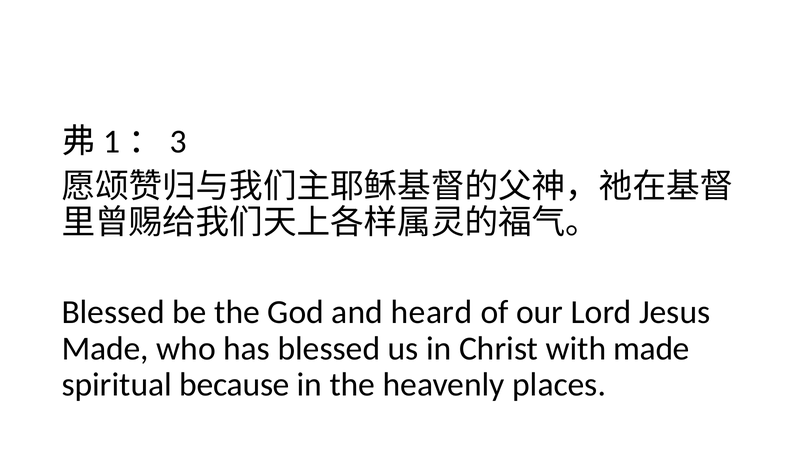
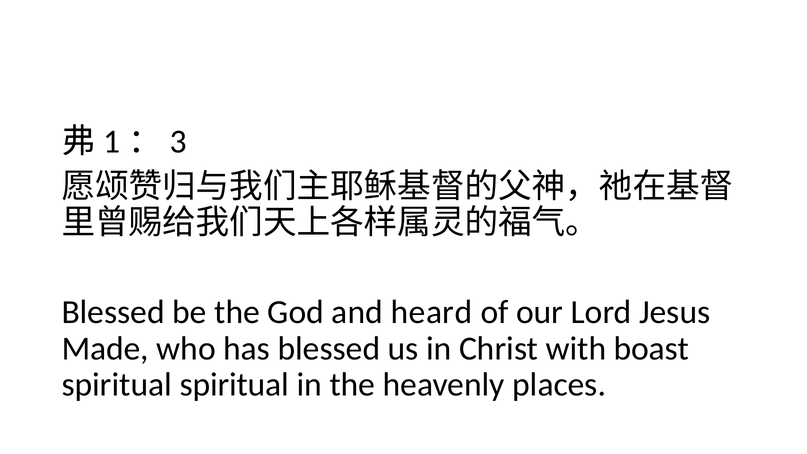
with made: made -> boast (651, 348)
spiritual because: because -> spiritual (234, 385)
